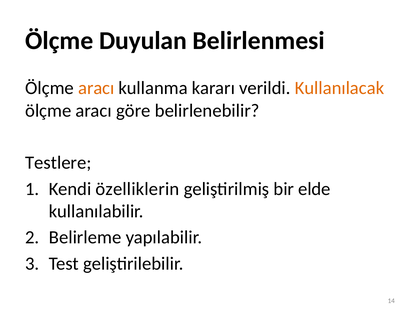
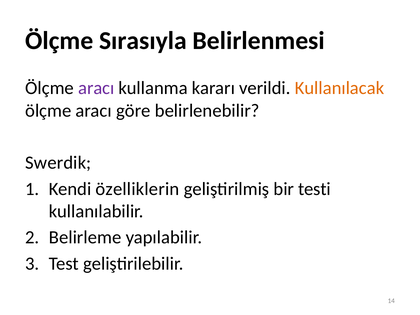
Duyulan: Duyulan -> Sırasıyla (143, 41)
aracı colour: orange -> purple (96, 88)
Testlere: Testlere -> Swerdik (58, 163)
elde: elde -> testi (314, 189)
